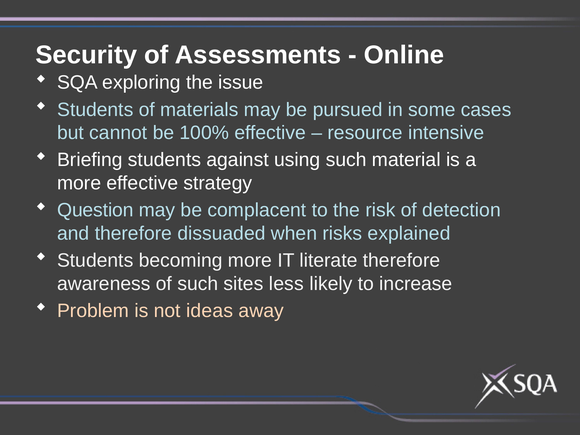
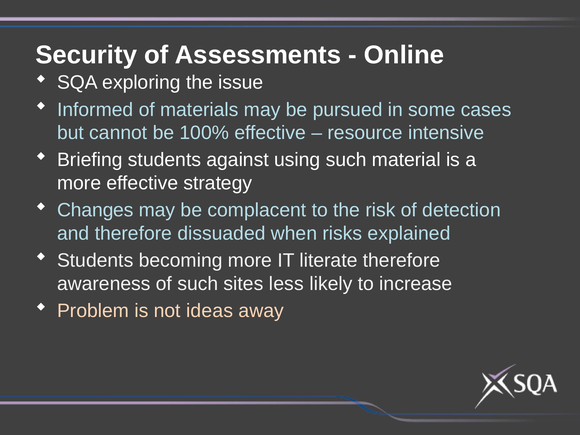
Students: Students -> Informed (95, 110)
Question: Question -> Changes (95, 210)
